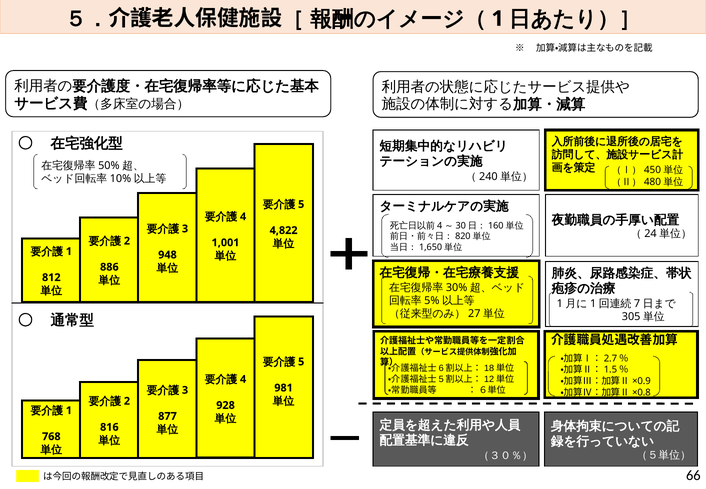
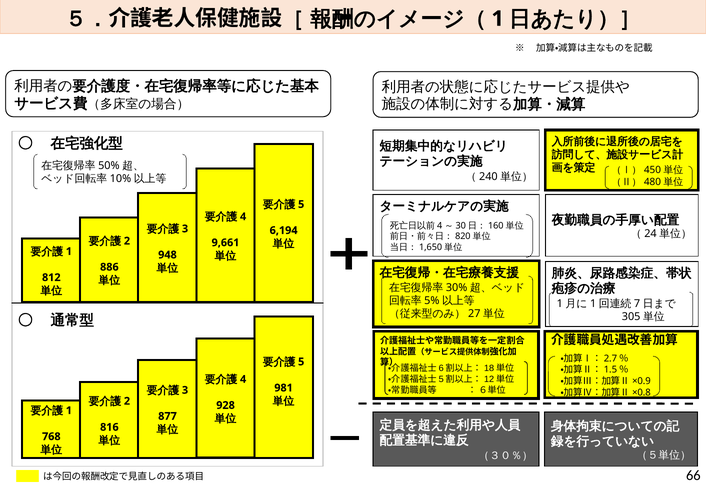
4,822: 4,822 -> 6,194 (284, 230)
1,001: 1,001 -> 9,661 (226, 243)
